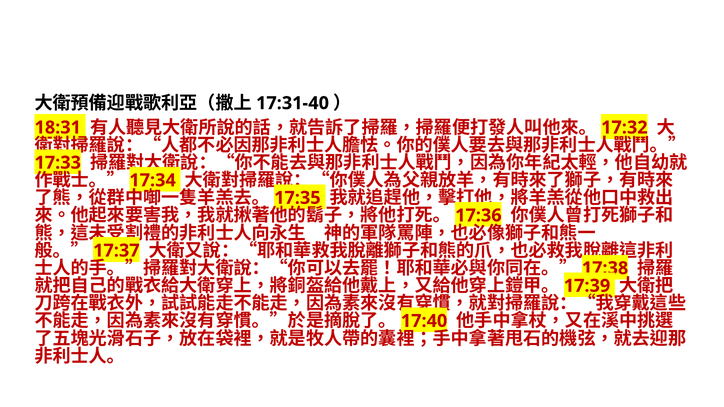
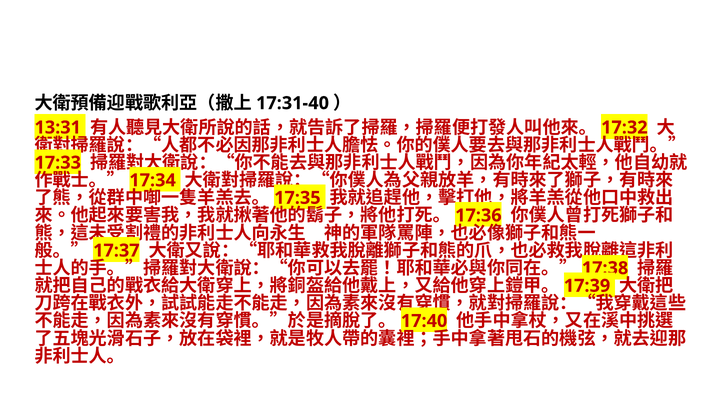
18:31: 18:31 -> 13:31 (58, 128)
